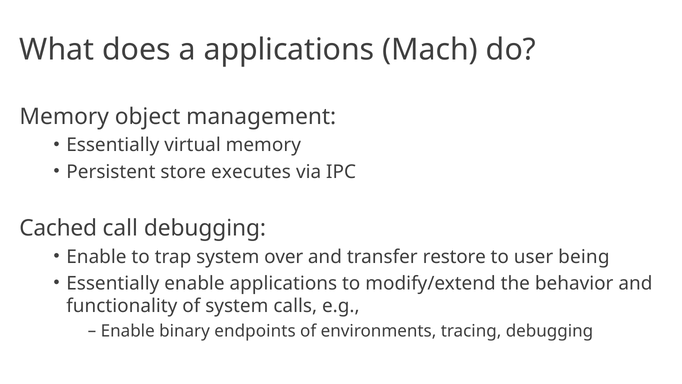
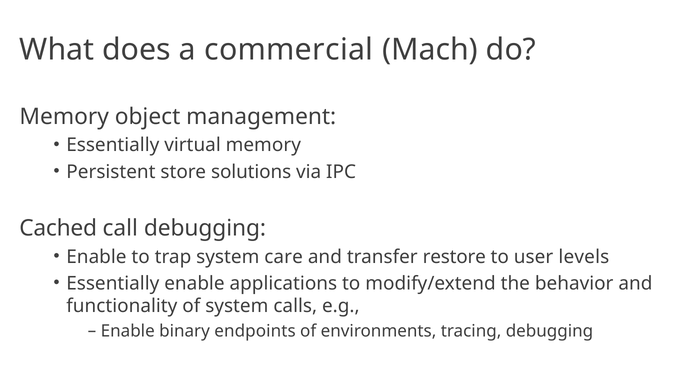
a applications: applications -> commercial (289, 49)
executes: executes -> solutions (251, 172)
over: over -> care (284, 257)
being: being -> levels (584, 257)
